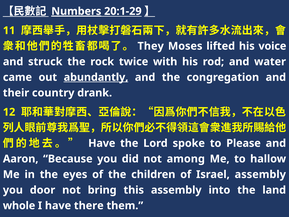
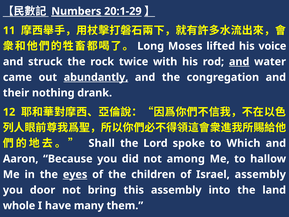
They: They -> Long (151, 46)
and underline: none -> present (239, 62)
country: country -> nothing (53, 93)
Have: Have -> Shall (102, 143)
Please: Please -> Which (243, 143)
eyes underline: none -> present (75, 174)
there: there -> many (89, 205)
